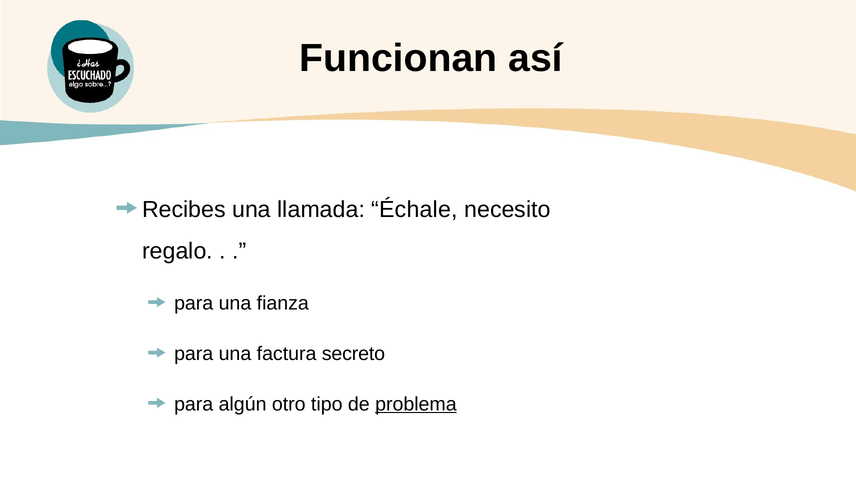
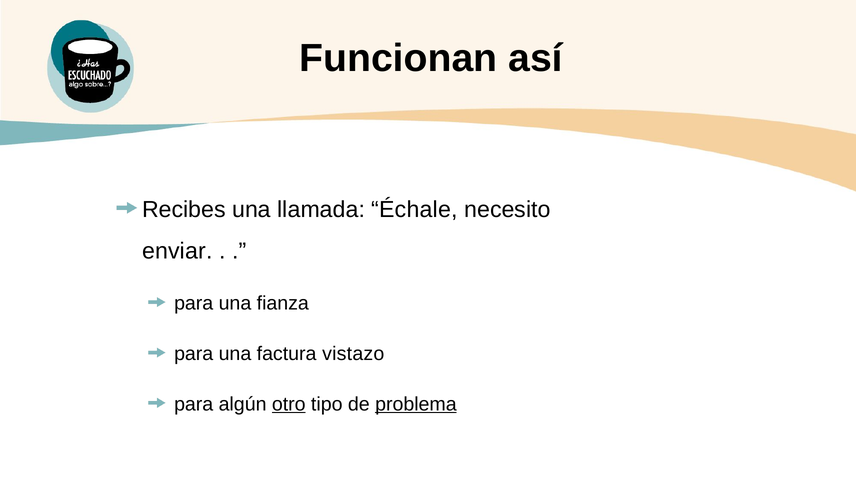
regalo: regalo -> enviar (177, 251)
secreto: secreto -> vistazo (353, 354)
otro underline: none -> present (289, 405)
